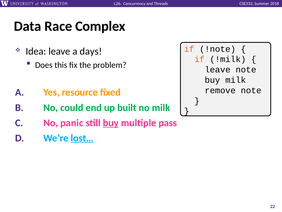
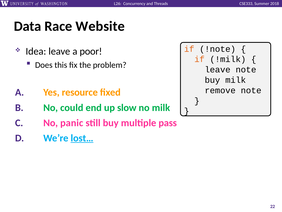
Complex: Complex -> Website (100, 26)
days: days -> poor (91, 51)
built: built -> slow (127, 107)
buy underline: present -> none (111, 123)
